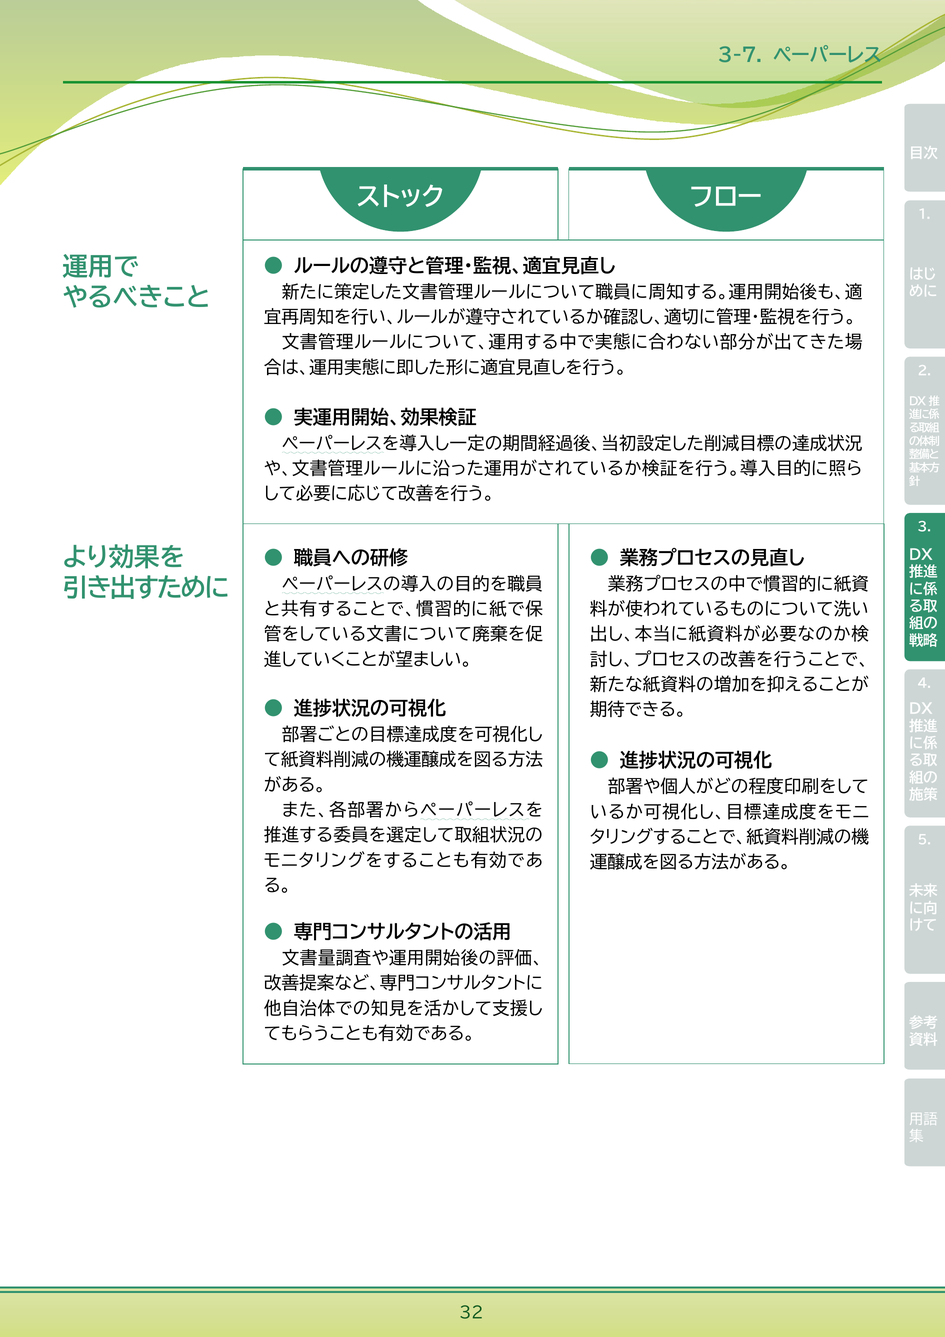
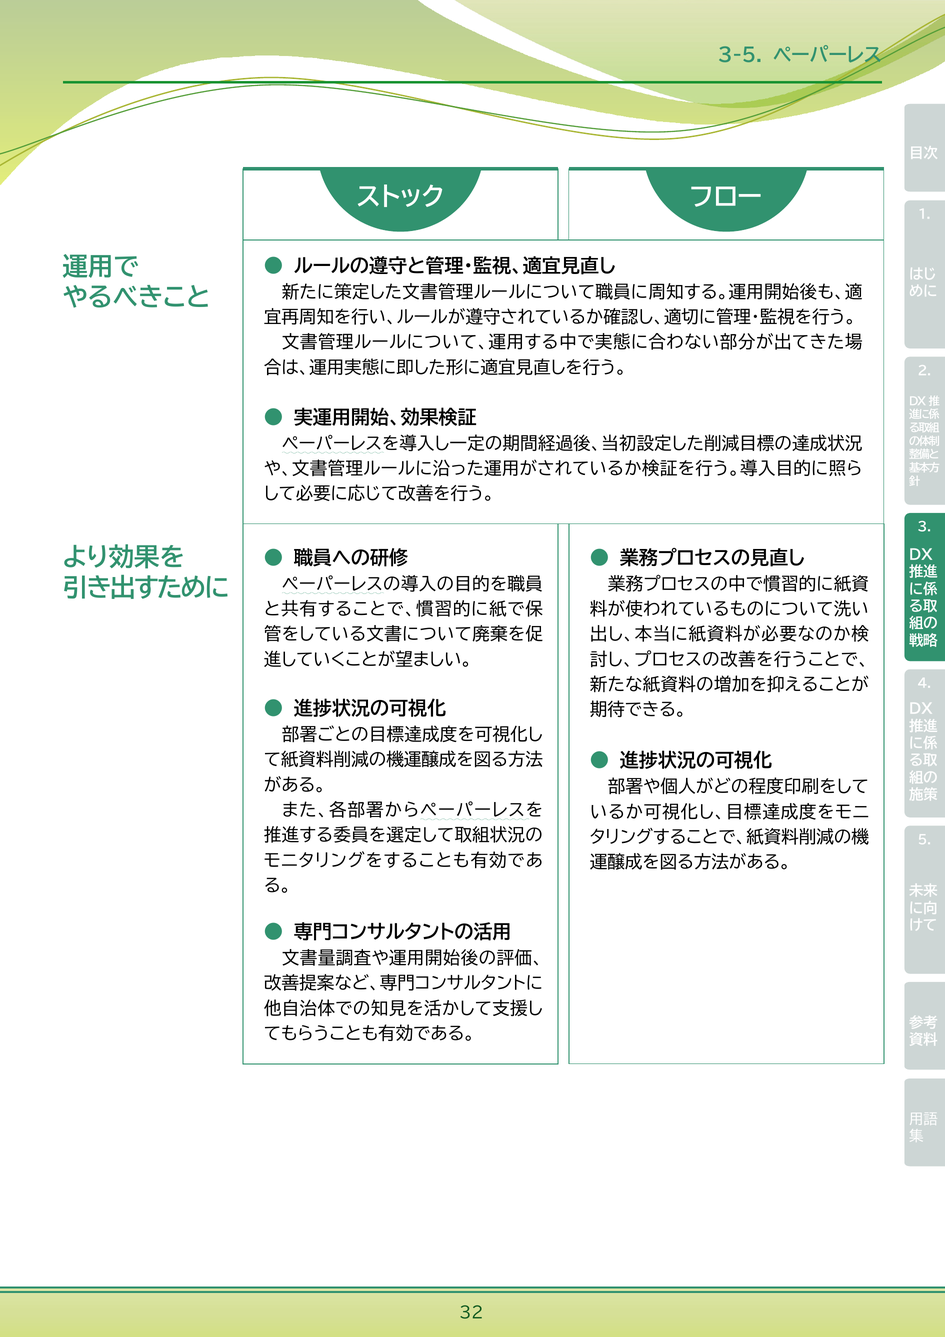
3-7: 3-7 -> 3-5 (740, 55)
